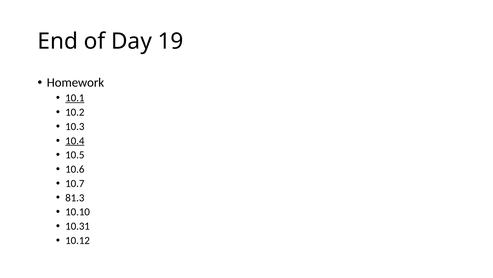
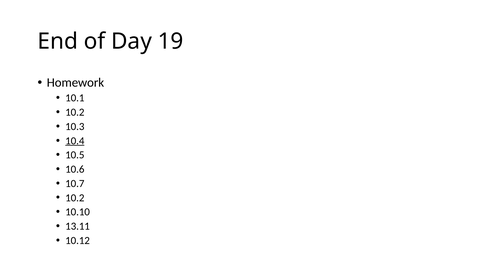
10.1 underline: present -> none (75, 98)
81.3: 81.3 -> 10.2 (75, 197)
10.31: 10.31 -> 13.11 (78, 226)
